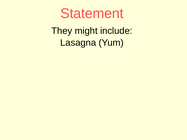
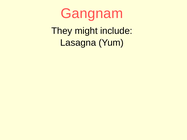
Statement: Statement -> Gangnam (92, 13)
